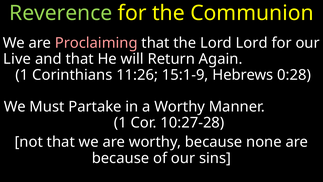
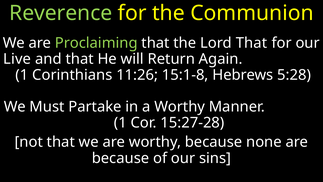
Proclaiming colour: pink -> light green (96, 43)
Lord Lord: Lord -> That (252, 43)
15:1-9: 15:1-9 -> 15:1-8 (185, 75)
0:28: 0:28 -> 5:28 (294, 75)
10:27-28: 10:27-28 -> 15:27-28 (192, 122)
